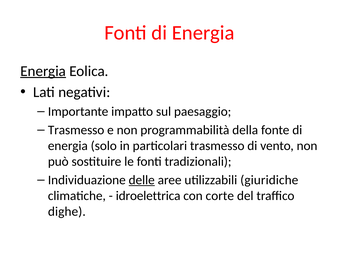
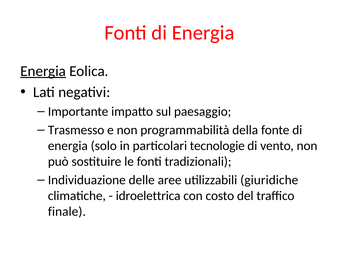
particolari trasmesso: trasmesso -> tecnologie (217, 146)
delle underline: present -> none (142, 180)
corte: corte -> costo (220, 196)
dighe: dighe -> finale (67, 212)
